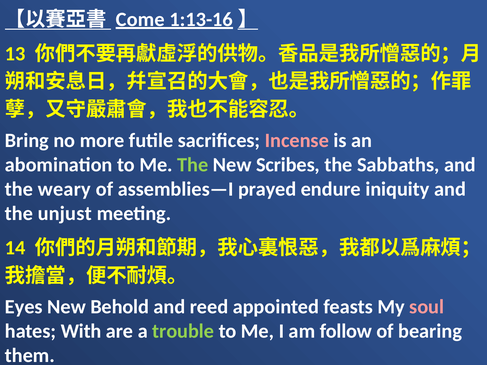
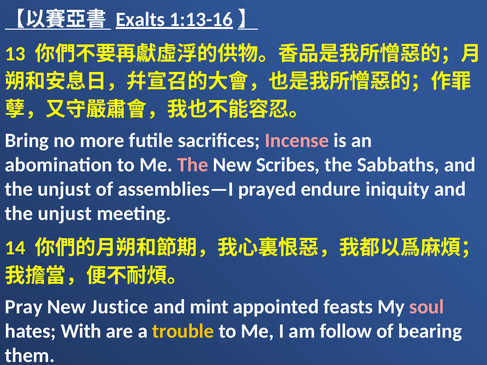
Come: Come -> Exalts (140, 19)
The colour: light green -> pink (193, 165)
weary: weary -> unjust (64, 189)
Eyes: Eyes -> Pray (24, 307)
Behold: Behold -> Justice (120, 307)
reed: reed -> mint (209, 307)
trouble colour: light green -> yellow (183, 331)
